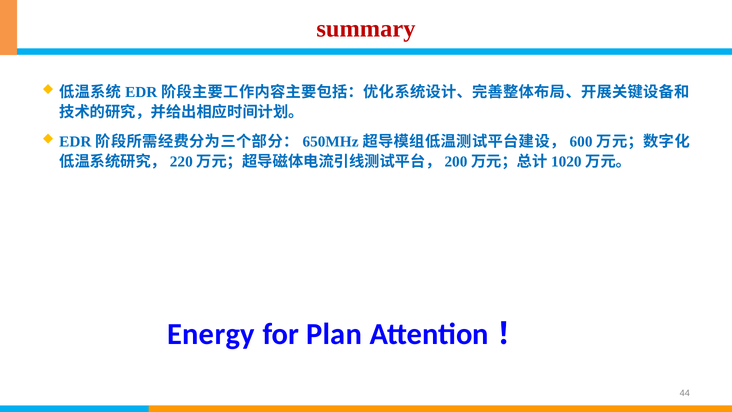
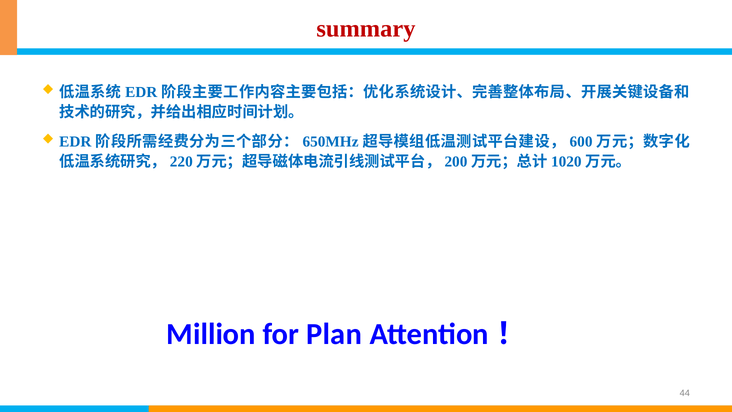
Energy: Energy -> Million (211, 334)
